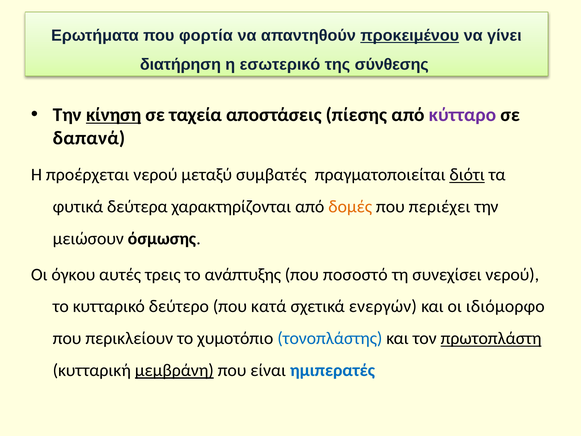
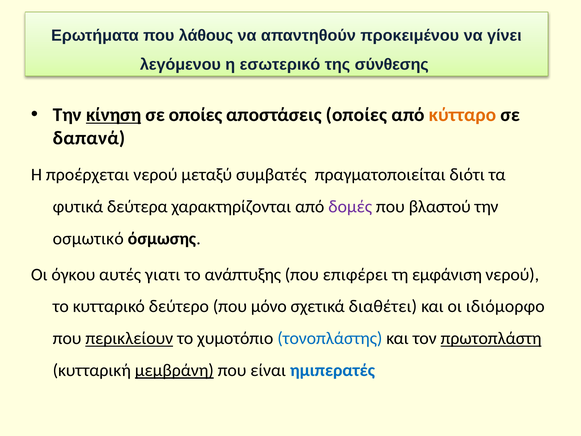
φορτία: φορτία -> λάθους (206, 35)
προκειμένου underline: present -> none (410, 35)
διατήρηση: διατήρηση -> λεγόμενου (180, 65)
σε ταχεία: ταχεία -> οποίες (196, 115)
αποστάσεις πίεσης: πίεσης -> οποίες (356, 115)
κύτταρο colour: purple -> orange (463, 115)
διότι underline: present -> none (467, 175)
δομές colour: orange -> purple (350, 207)
περιέχει: περιέχει -> βλαστού (440, 207)
μειώσουν: μειώσουν -> οσμωτικό (88, 239)
τρεις: τρεις -> γιατι (163, 274)
ποσοστό: ποσοστό -> επιφέρει (355, 274)
συνεχίσει: συνεχίσει -> εμφάνιση (447, 274)
κατά: κατά -> μόνο (269, 306)
ενεργών: ενεργών -> διαθέτει (383, 306)
περικλείουν underline: none -> present (129, 338)
